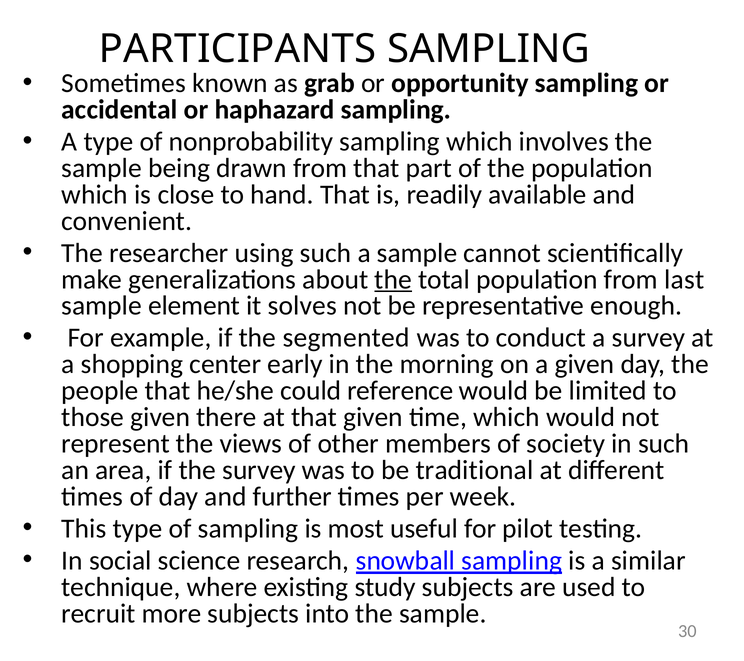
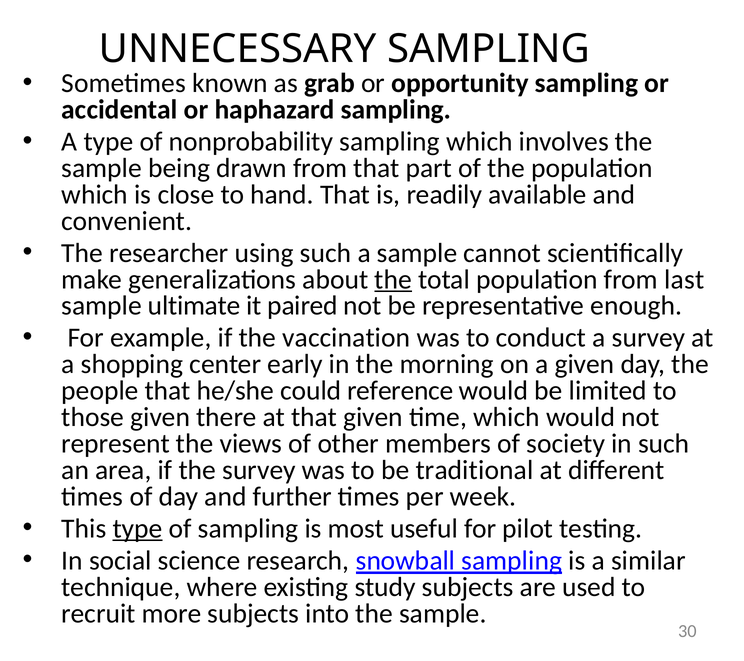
PARTICIPANTS: PARTICIPANTS -> UNNECESSARY (238, 49)
element: element -> ultimate (194, 306)
solves: solves -> paired (303, 306)
segmented: segmented -> vaccination (346, 338)
type underline: none -> present (138, 529)
